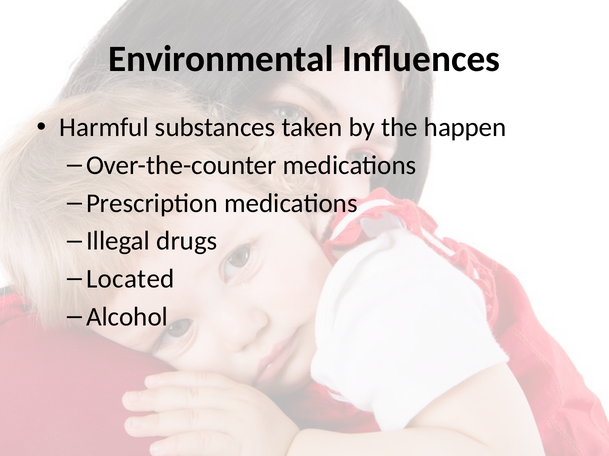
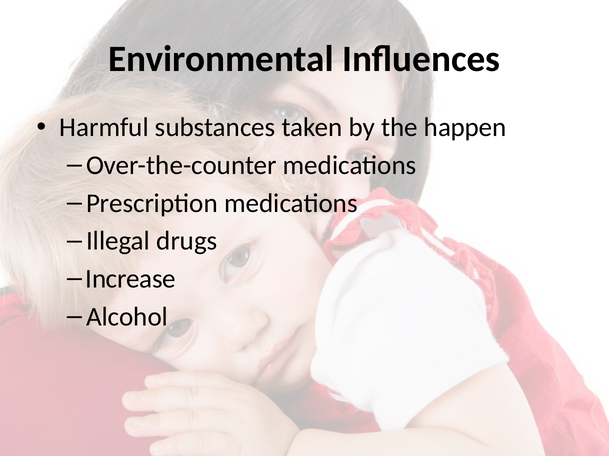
Located: Located -> Increase (131, 279)
